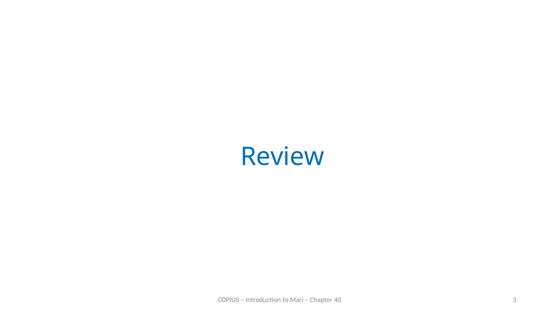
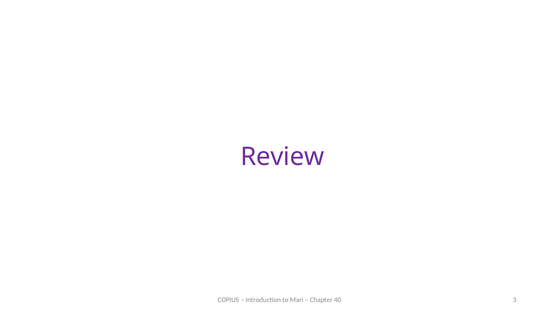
Review colour: blue -> purple (282, 157)
